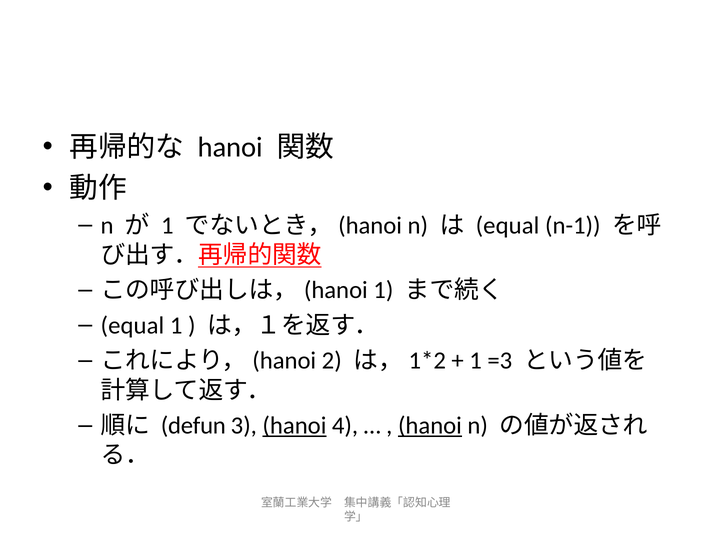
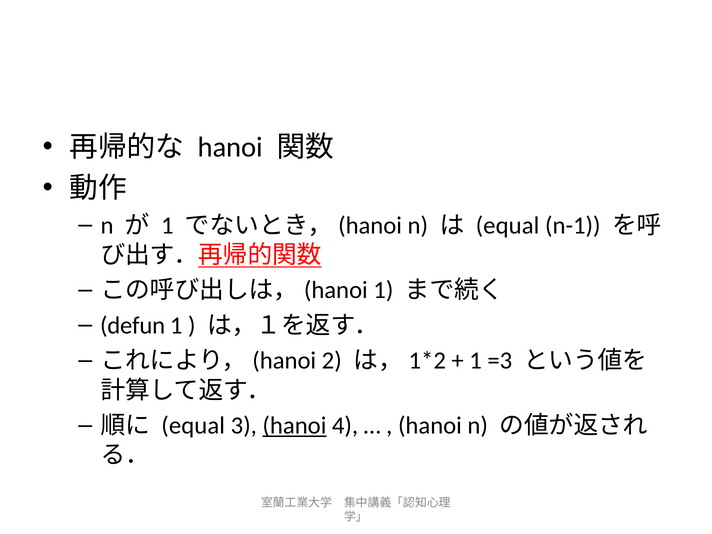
equal: equal -> defun (133, 326)
defun: defun -> equal (193, 426)
hanoi underline: present -> none (430, 426)
